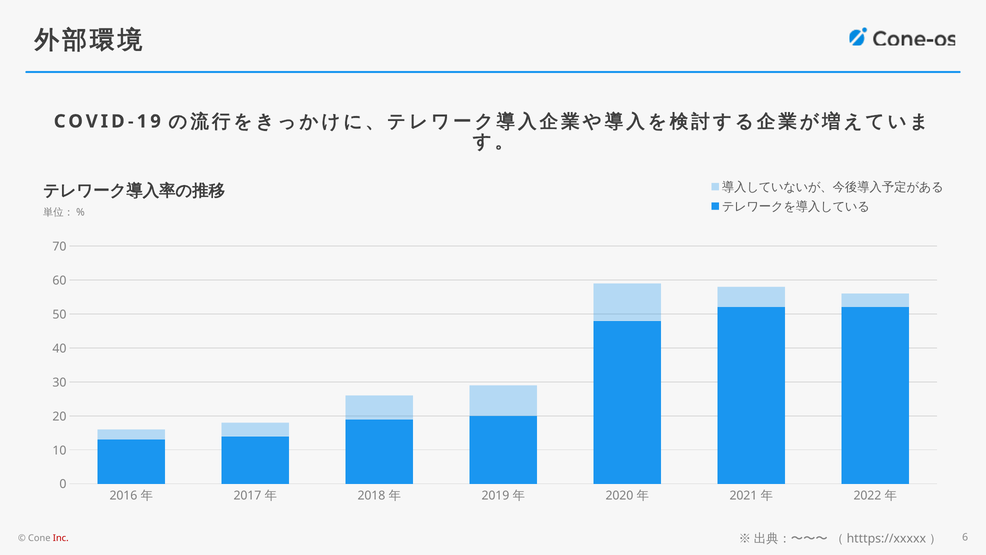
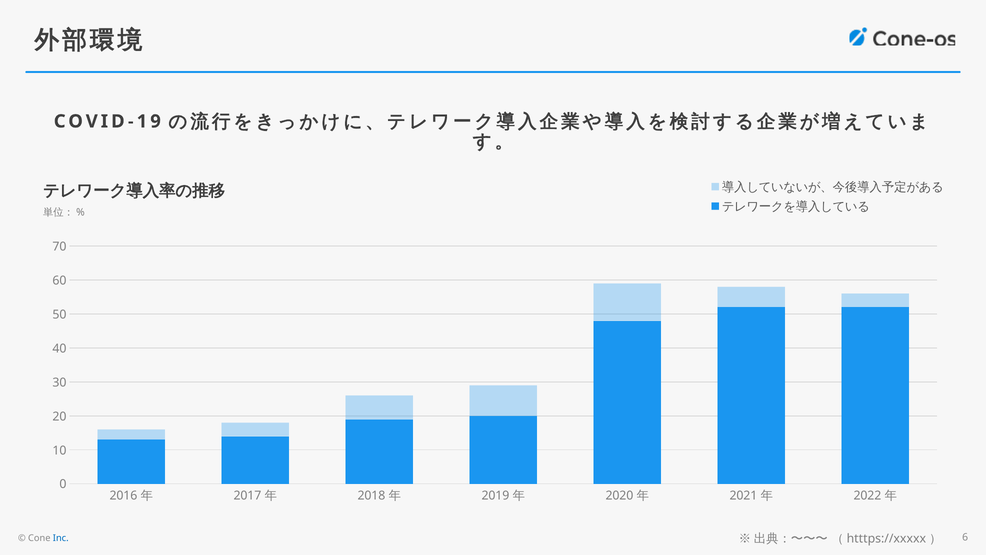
Inc colour: red -> blue (61, 538)
